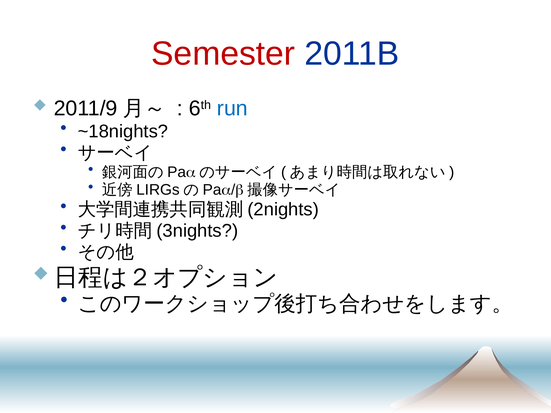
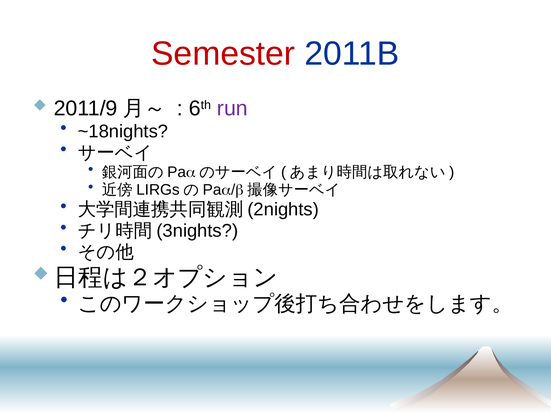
run colour: blue -> purple (232, 109)
